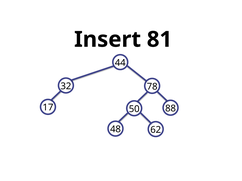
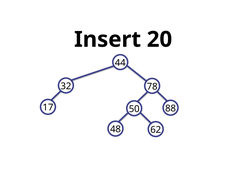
81: 81 -> 20 (159, 40)
